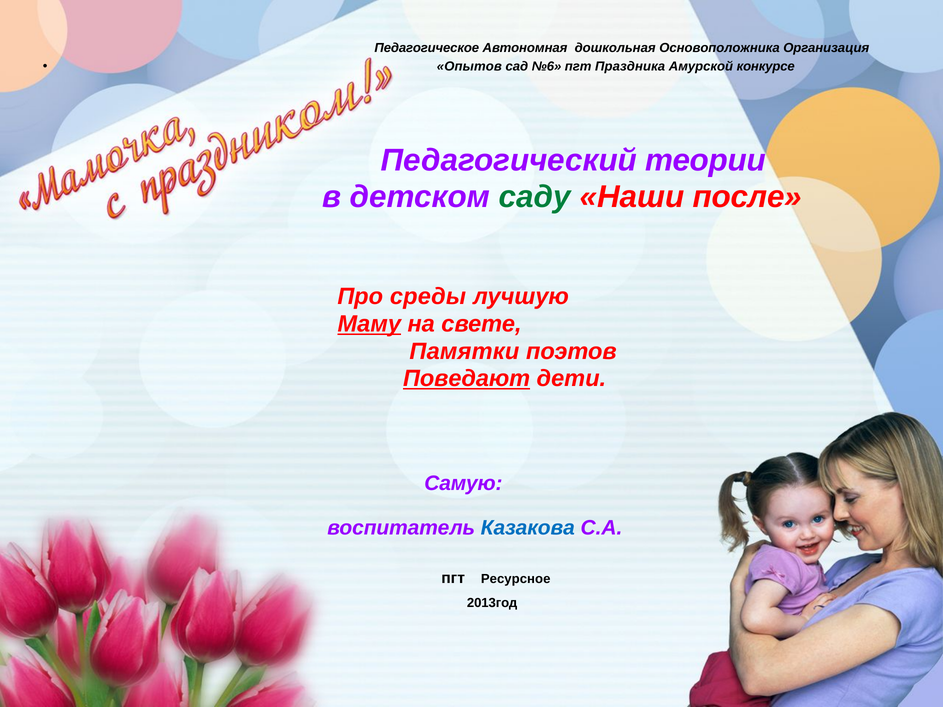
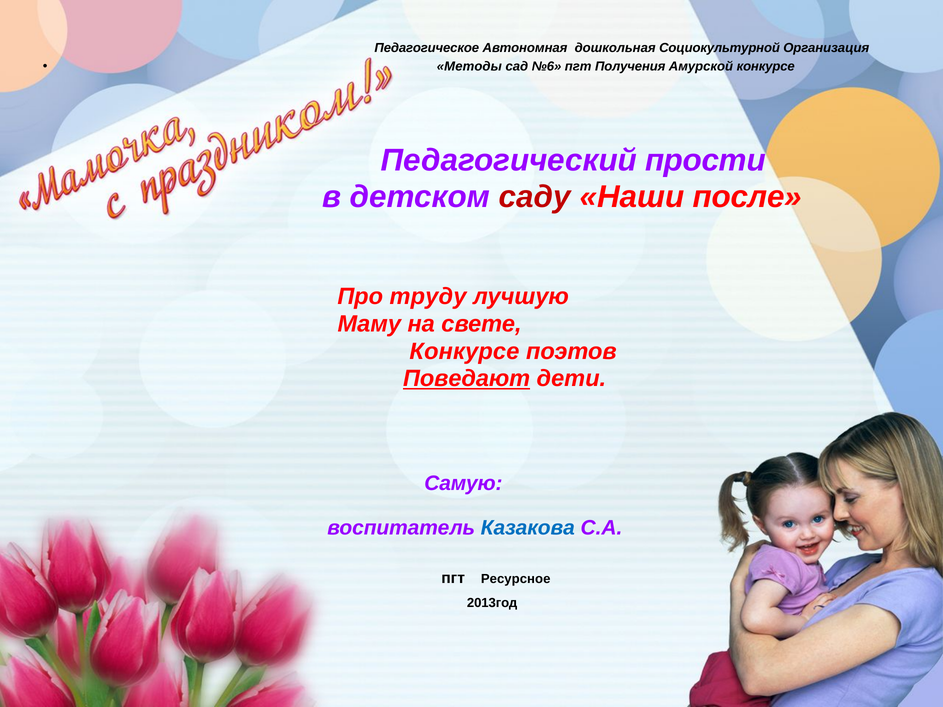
Основоположника: Основоположника -> Социокультурной (720, 48)
Опытов: Опытов -> Методы (469, 67)
Праздника: Праздника -> Получения (630, 67)
теории: теории -> прости (705, 160)
саду colour: green -> red (535, 197)
среды: среды -> труду (428, 297)
Маму underline: present -> none (369, 324)
Памятки: Памятки -> Конкурсе (464, 351)
